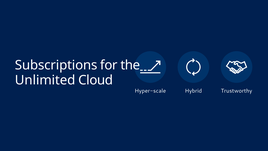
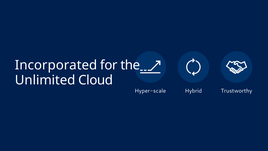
Subscriptions: Subscriptions -> Incorporated (56, 65)
